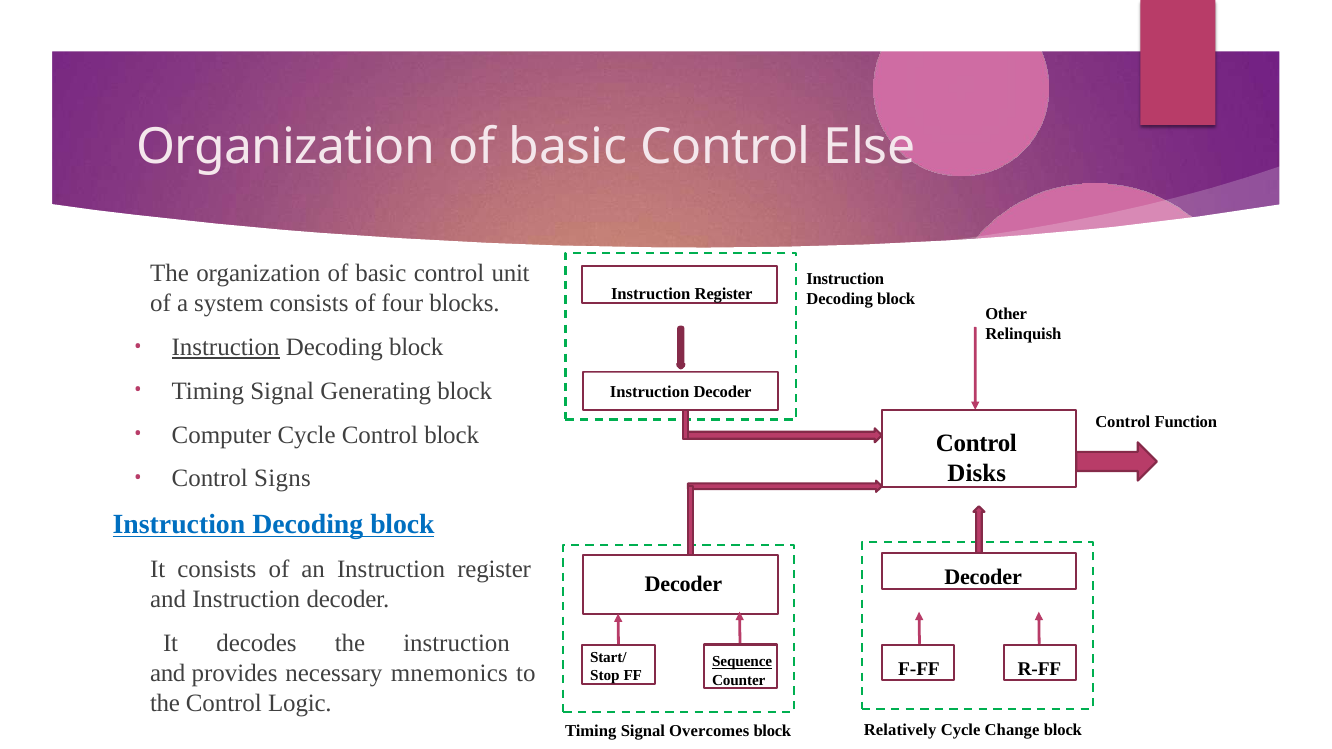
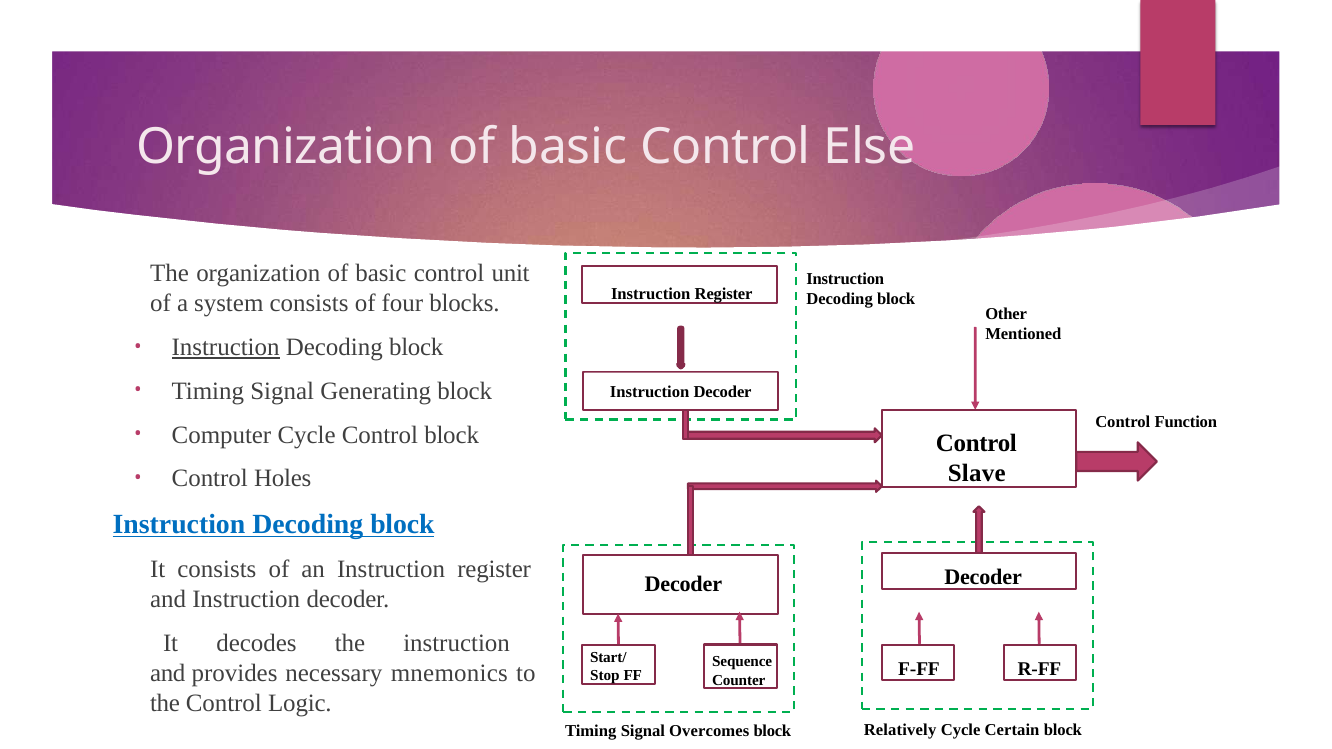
Relinquish: Relinquish -> Mentioned (1023, 335)
Disks: Disks -> Slave (977, 474)
Signs: Signs -> Holes (283, 479)
Sequence underline: present -> none (742, 662)
Change: Change -> Certain (1012, 730)
